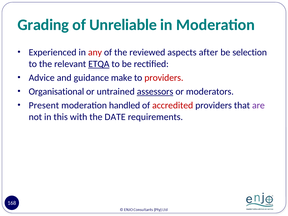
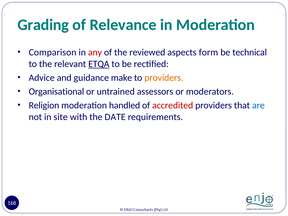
Unreliable: Unreliable -> Relevance (123, 25)
Experienced: Experienced -> Comparison (53, 52)
after: after -> form (208, 52)
selection: selection -> technical (250, 52)
providers colour: red -> orange (164, 78)
assessors underline: present -> none (155, 92)
Present: Present -> Religion (44, 105)
are colour: purple -> blue (258, 105)
this: this -> site (61, 117)
